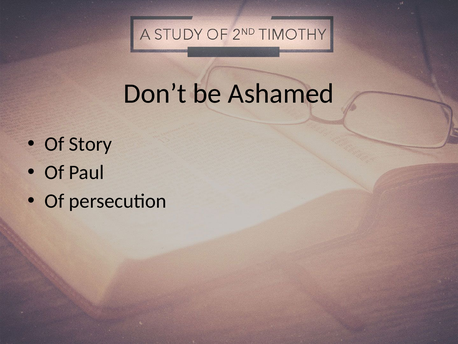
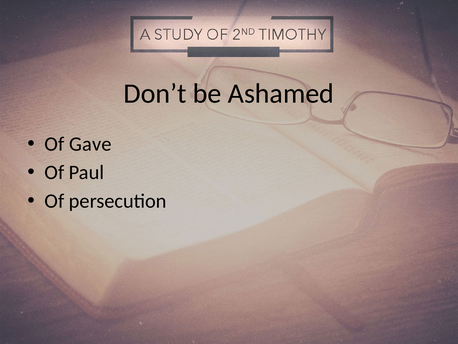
Story: Story -> Gave (90, 144)
